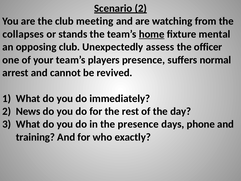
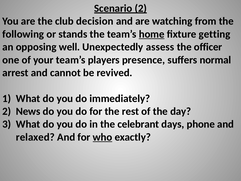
meeting: meeting -> decision (95, 21)
collapses: collapses -> following (23, 34)
mental: mental -> getting (215, 34)
opposing club: club -> well (69, 47)
the presence: presence -> celebrant (138, 124)
training: training -> relaxed (35, 137)
who underline: none -> present (103, 137)
